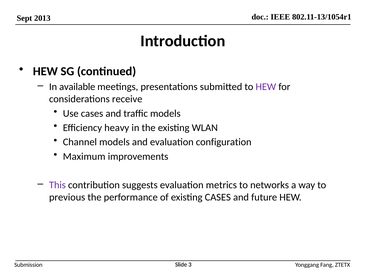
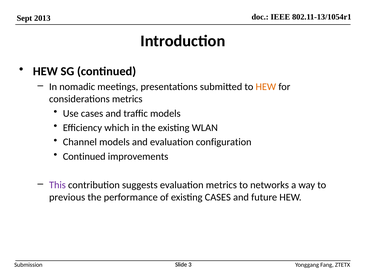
available: available -> nomadic (77, 87)
HEW colour: purple -> orange (266, 87)
considerations receive: receive -> metrics (127, 99)
heavy: heavy -> which (117, 128)
Maximum: Maximum -> Continued (84, 157)
